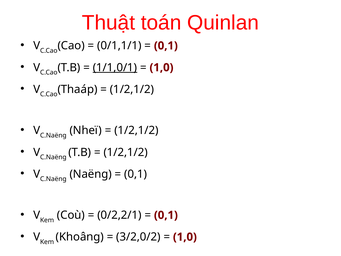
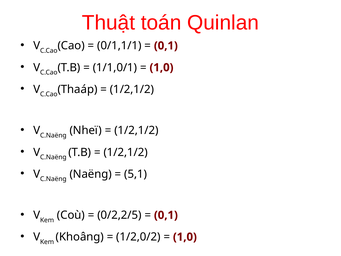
1/1,0/1 underline: present -> none (115, 67)
0,1: 0,1 -> 5,1 (136, 174)
0/2,2/1: 0/2,2/1 -> 0/2,2/5 (119, 215)
3/2,0/2: 3/2,0/2 -> 1/2,0/2 (138, 237)
